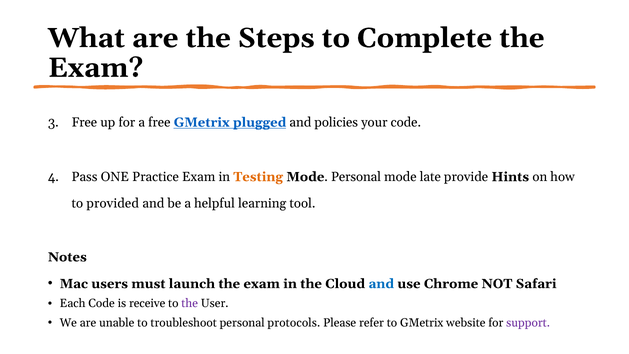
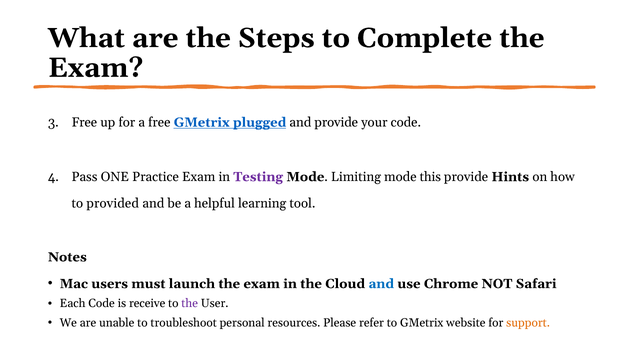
and policies: policies -> provide (336, 122)
Testing colour: orange -> purple (258, 177)
Mode Personal: Personal -> Limiting (356, 177)
late: late -> this (430, 177)
protocols: protocols -> resources (294, 323)
support colour: purple -> orange (528, 323)
